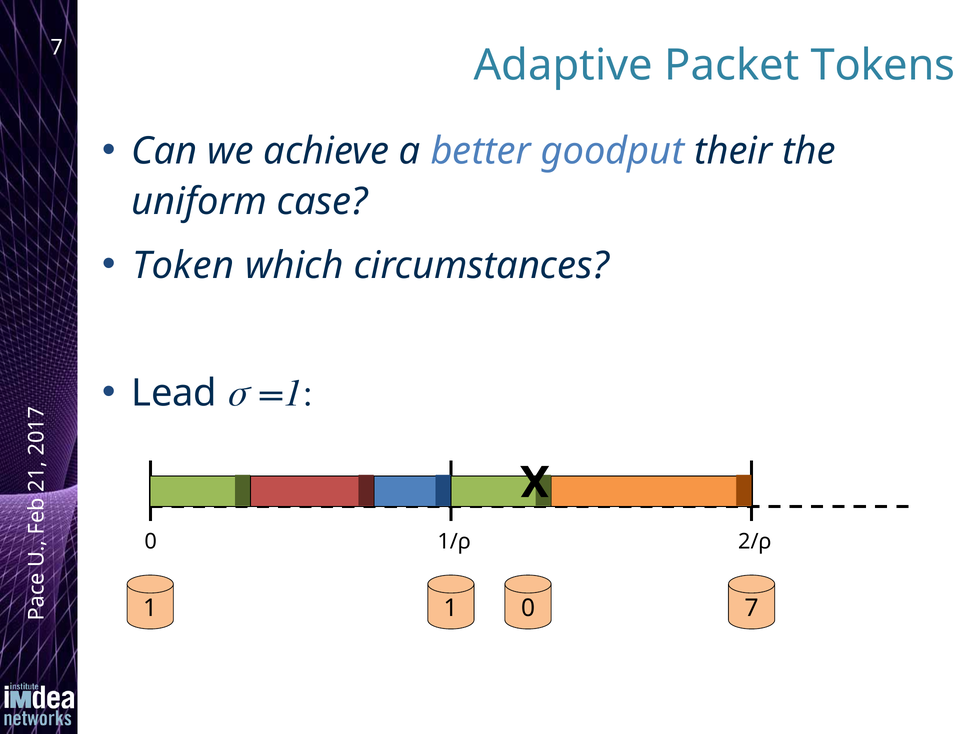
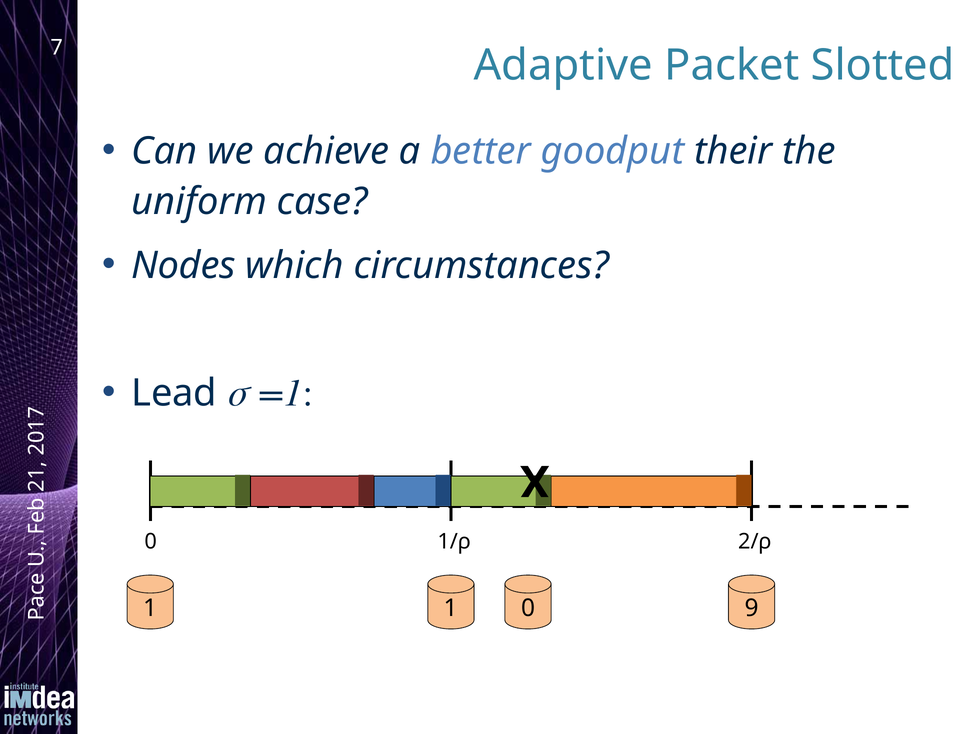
Tokens: Tokens -> Slotted (883, 66)
Token: Token -> Nodes (184, 266)
1 1 7: 7 -> 9 (752, 608)
